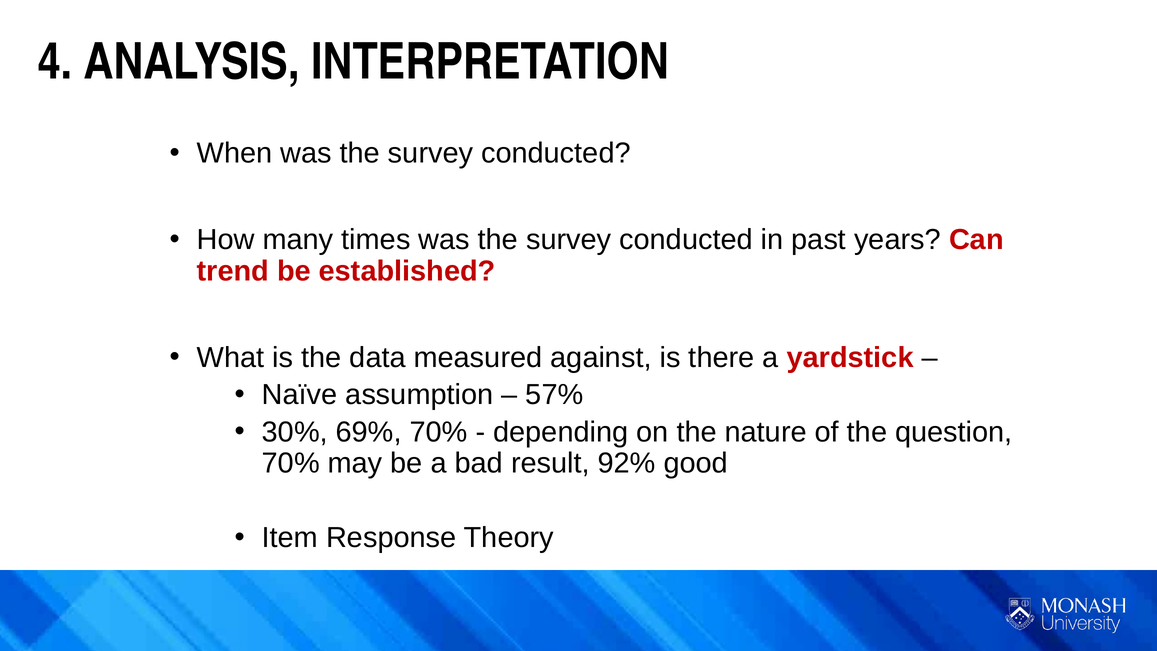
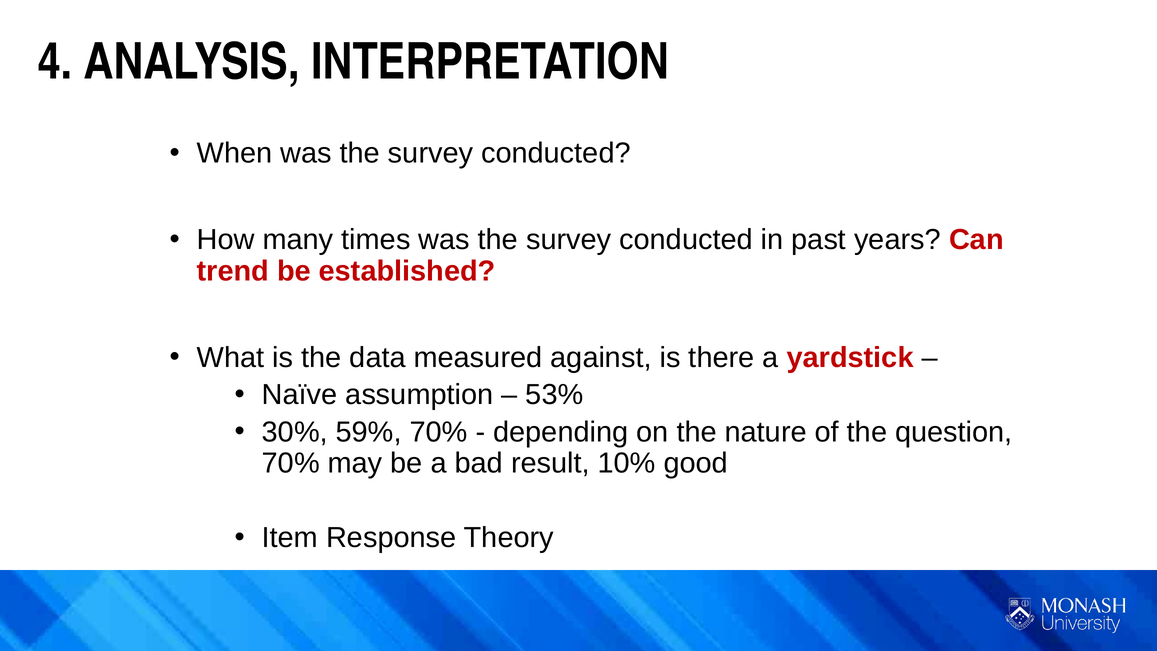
57%: 57% -> 53% (554, 395)
69%: 69% -> 59% (369, 432)
92%: 92% -> 10% (627, 463)
